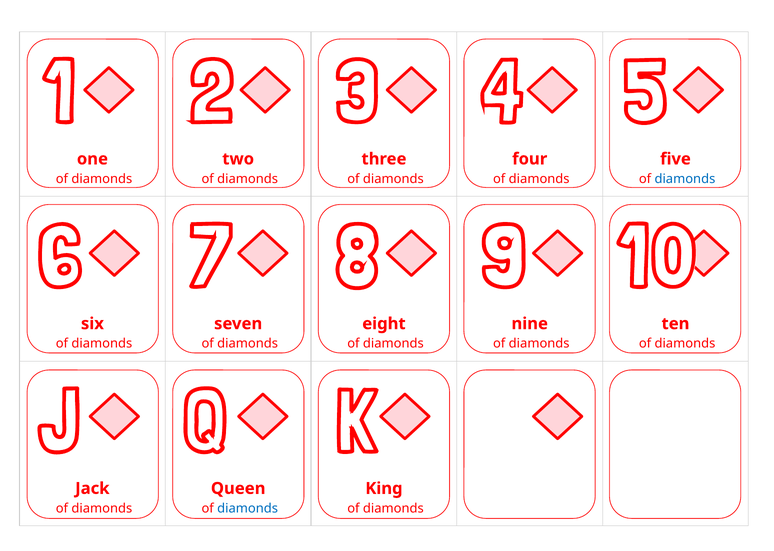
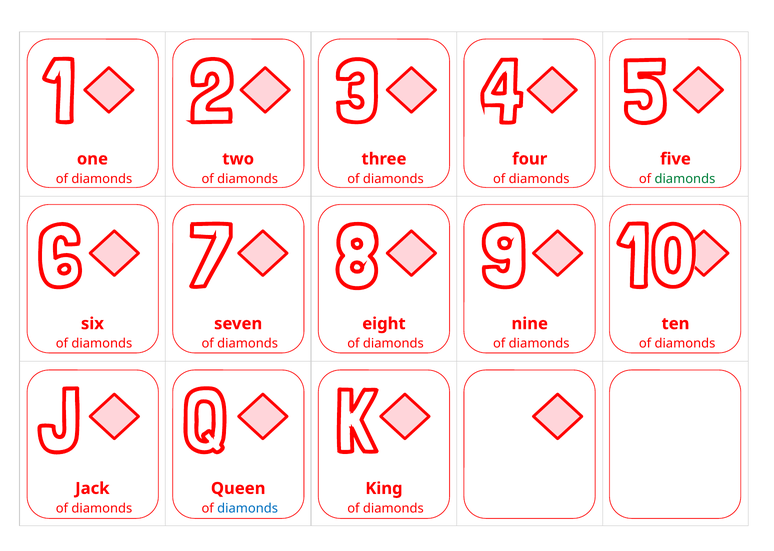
diamonds colour: blue -> green (685, 179)
